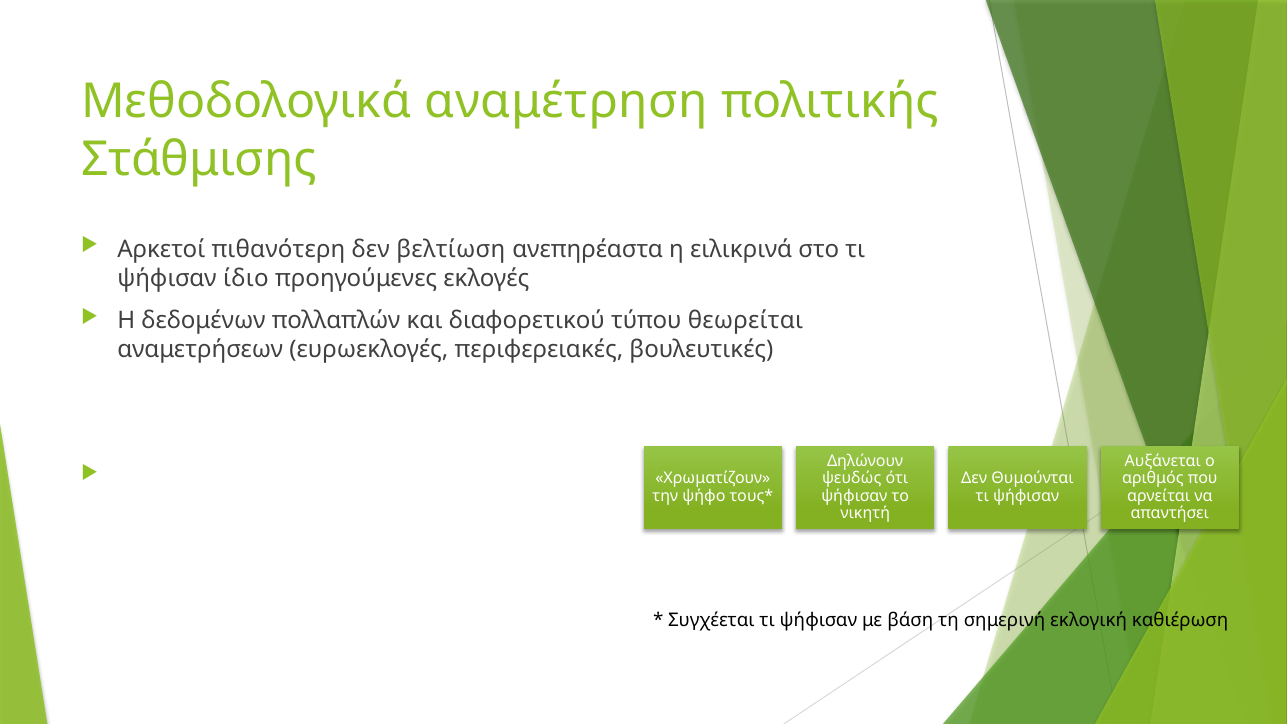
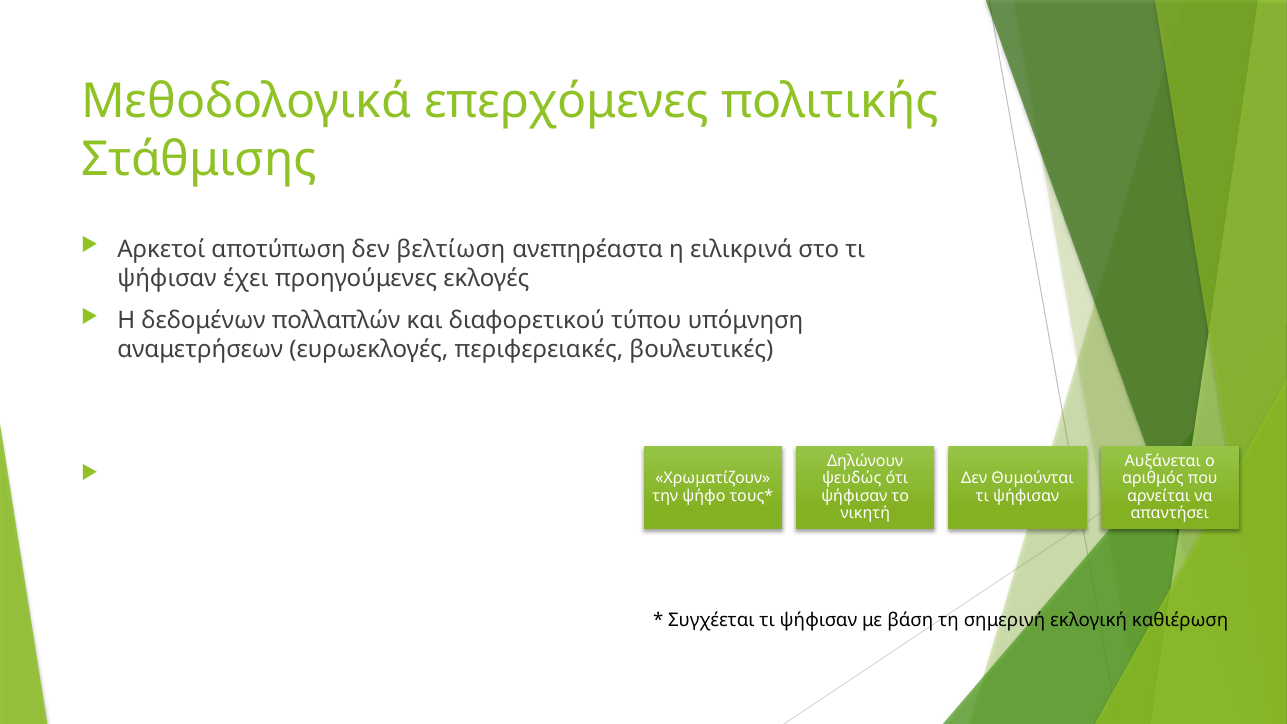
αναμέτρηση: αναμέτρηση -> επερχόμενες (567, 102)
πιθανότερη: πιθανότερη -> αποτύπωση (279, 249)
ίδιο: ίδιο -> έχει (246, 278)
θεωρείται: θεωρείται -> υπόμνηση (746, 320)
